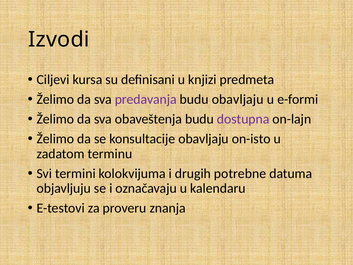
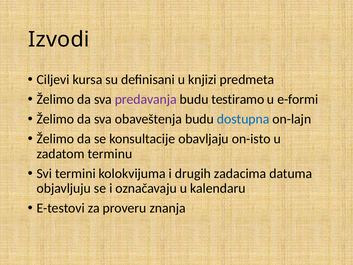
budu obavljaju: obavljaju -> testiramo (238, 99)
dostupna colour: purple -> blue (243, 119)
potrebne: potrebne -> zadacima (240, 173)
